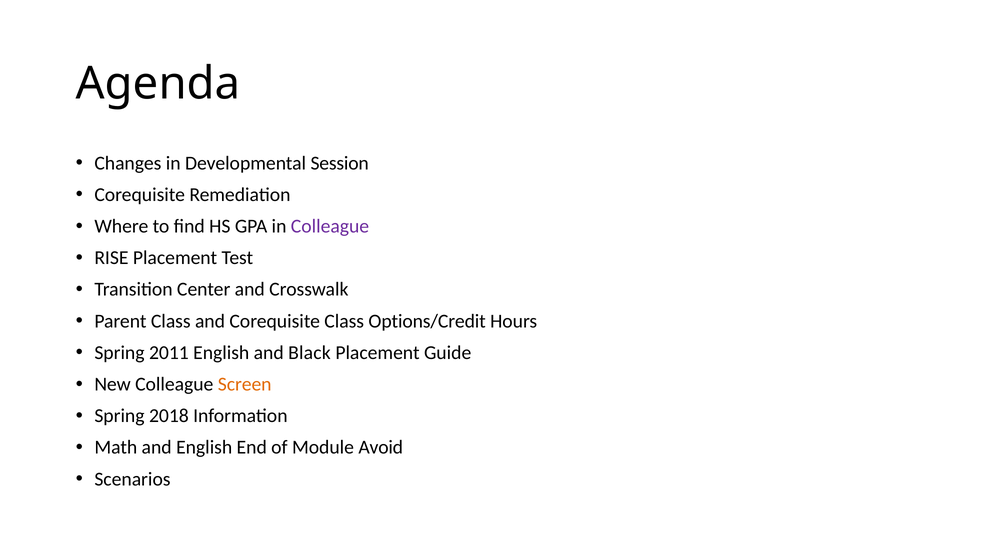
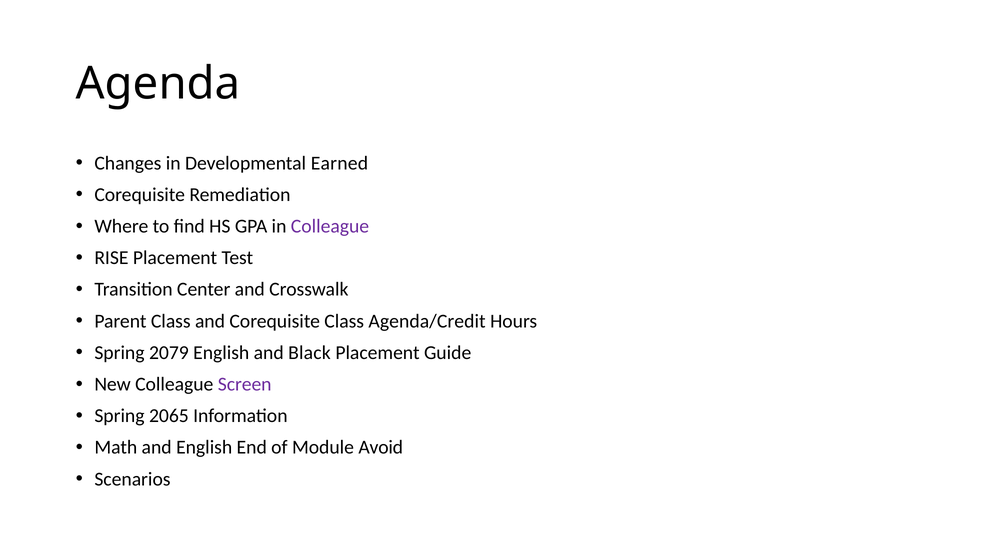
Session: Session -> Earned (339, 163)
Options/Credit: Options/Credit -> Agenda/Credit (427, 321)
2011: 2011 -> 2079 (169, 353)
Screen colour: orange -> purple (245, 384)
2018: 2018 -> 2065 (169, 416)
